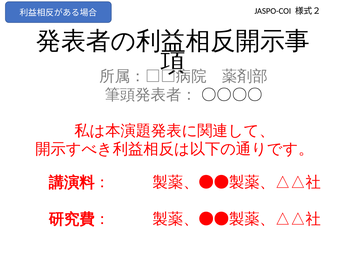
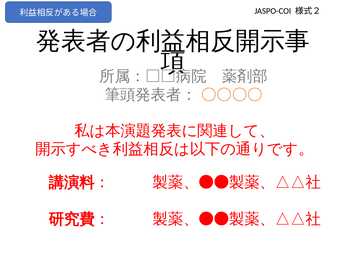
〇〇〇〇 colour: black -> orange (232, 95)
